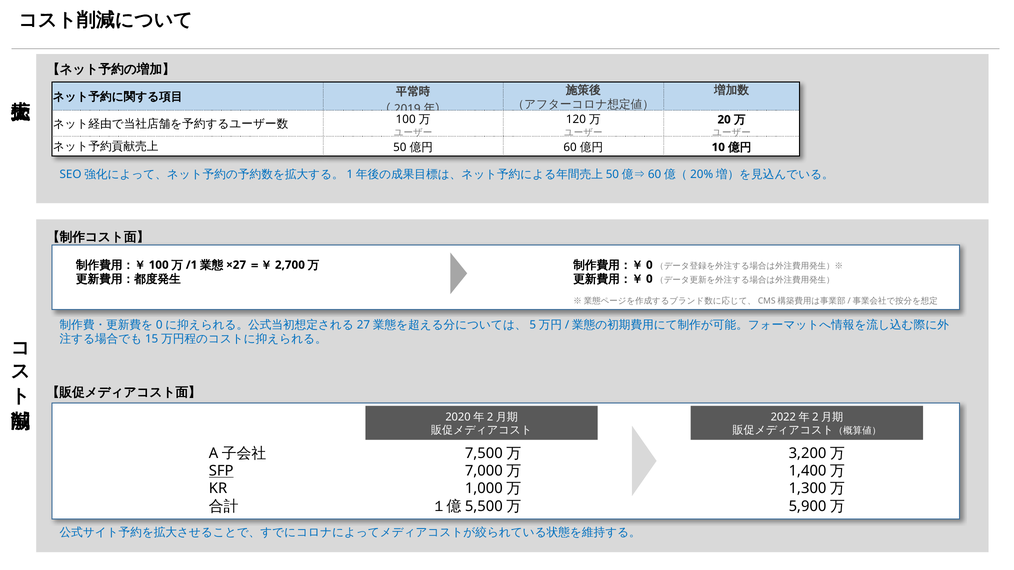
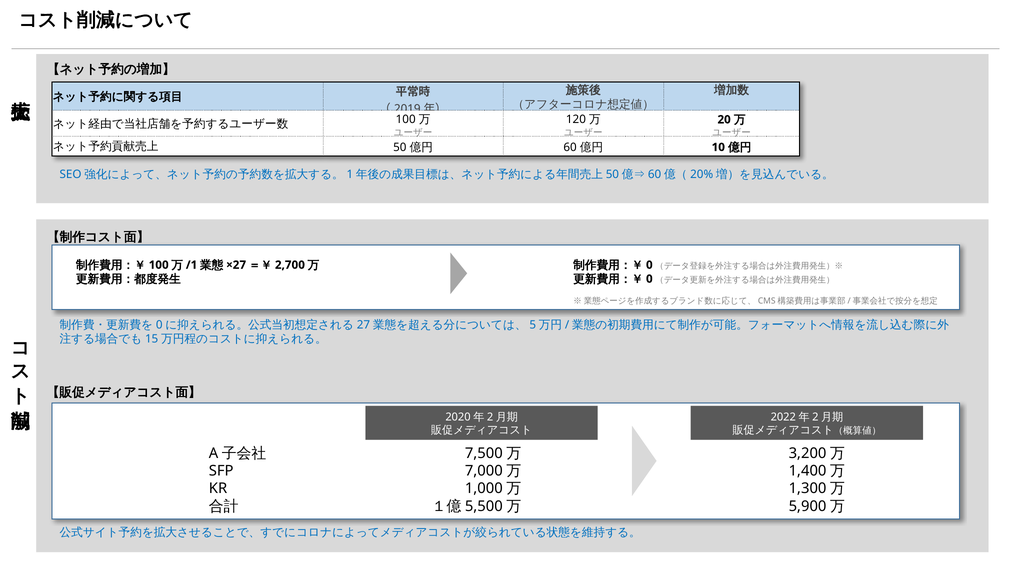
SFP underline: present -> none (221, 471)
